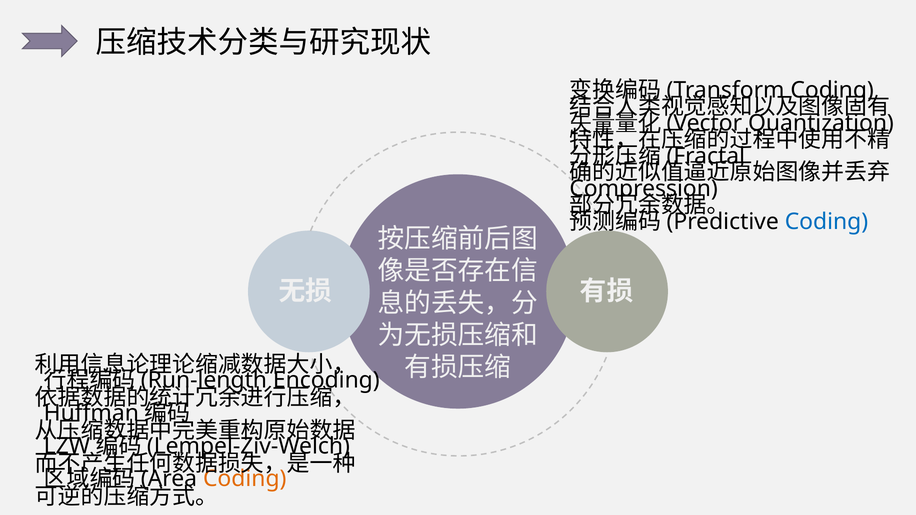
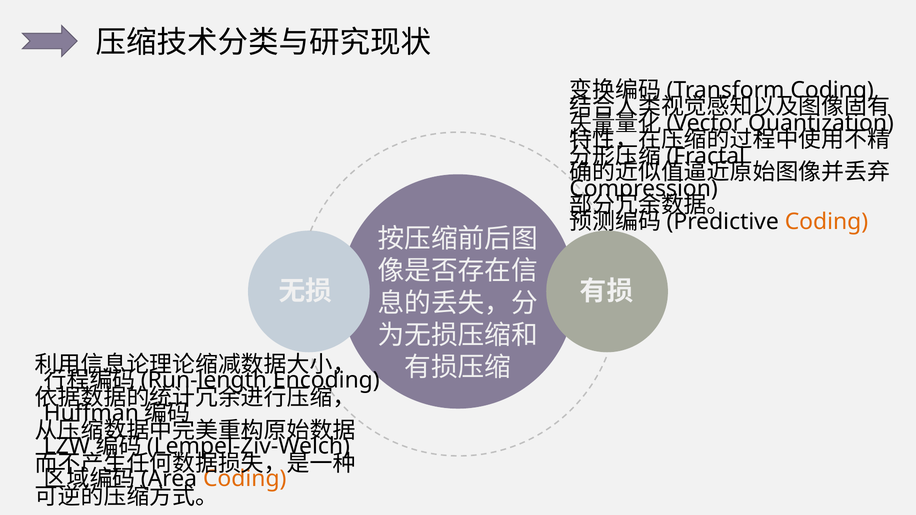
Coding colour: blue -> orange (826, 222)
